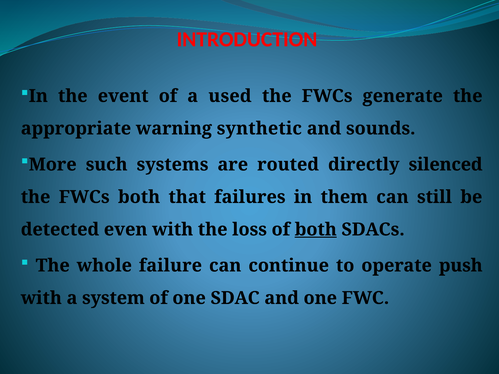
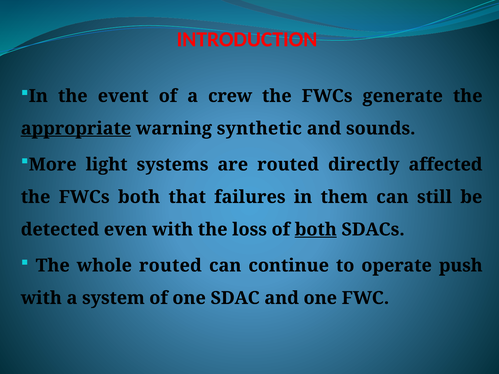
used: used -> crew (230, 96)
appropriate underline: none -> present (76, 129)
such: such -> light (107, 165)
silenced: silenced -> affected (446, 165)
whole failure: failure -> routed (170, 266)
